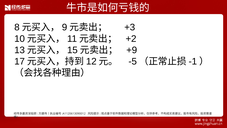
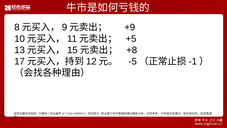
+3: +3 -> +9 (130, 27)
+2: +2 -> +5 (131, 39)
+9: +9 -> +8 (132, 50)
